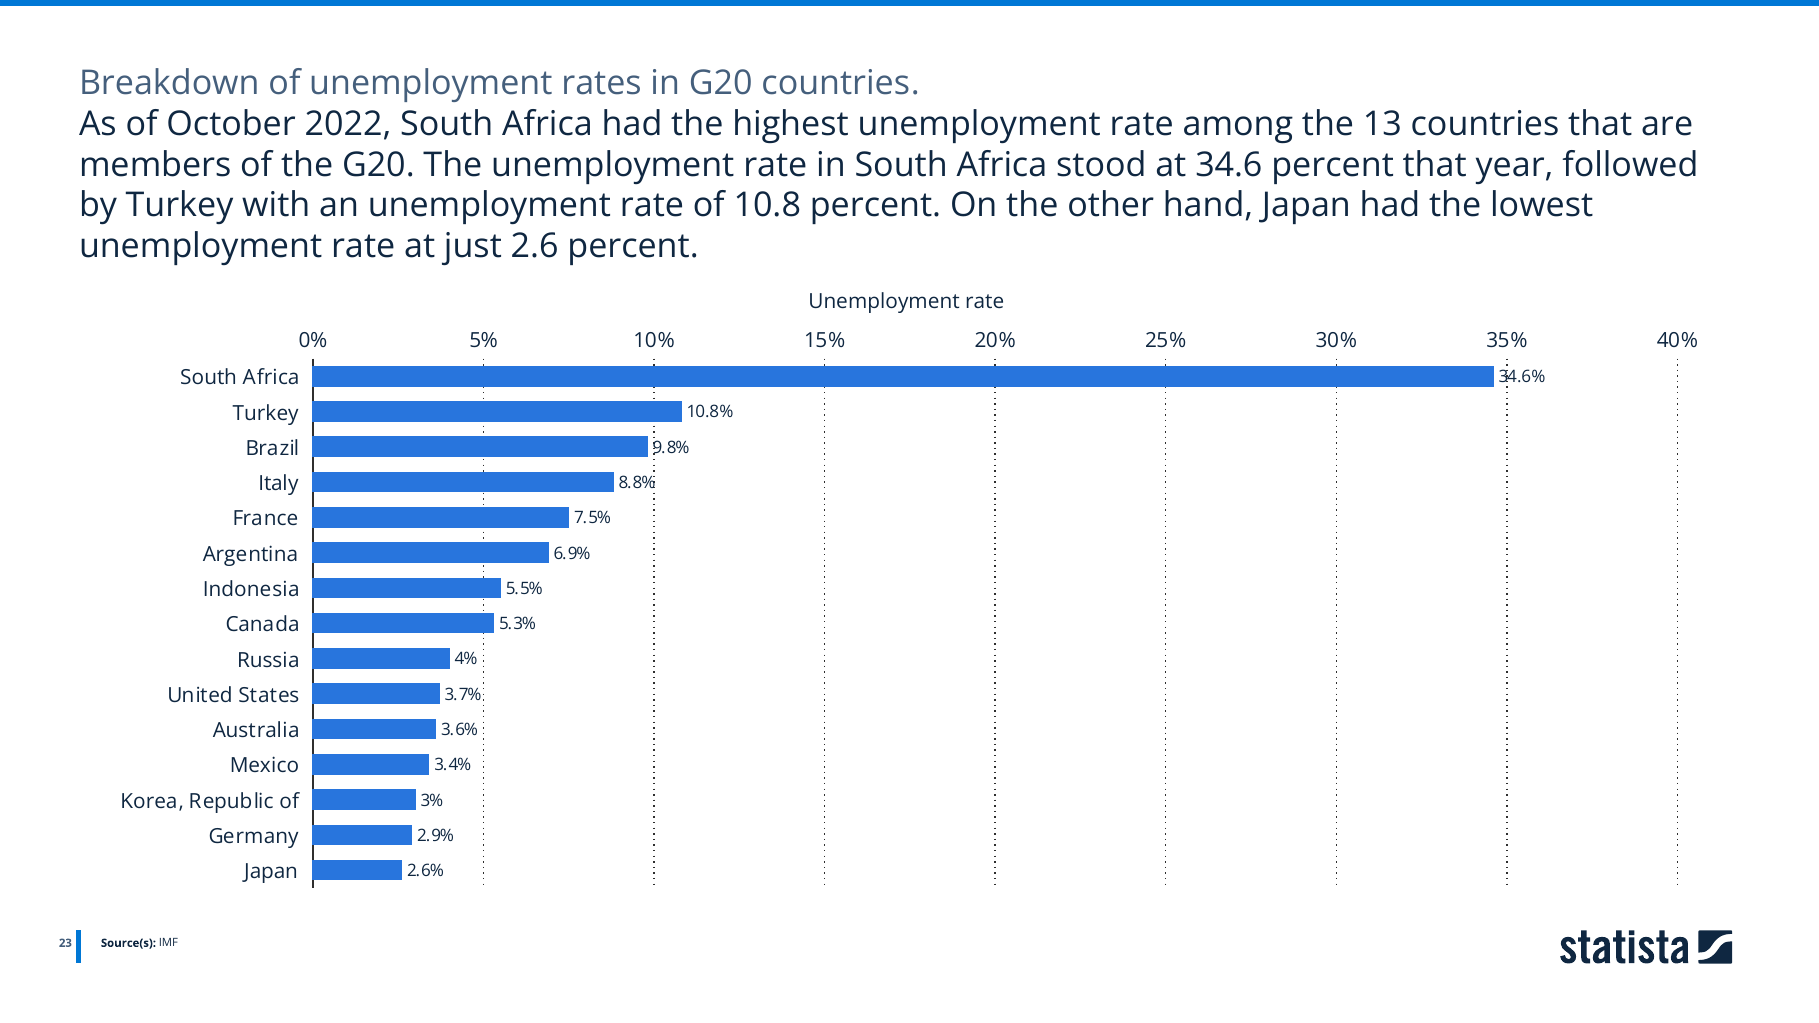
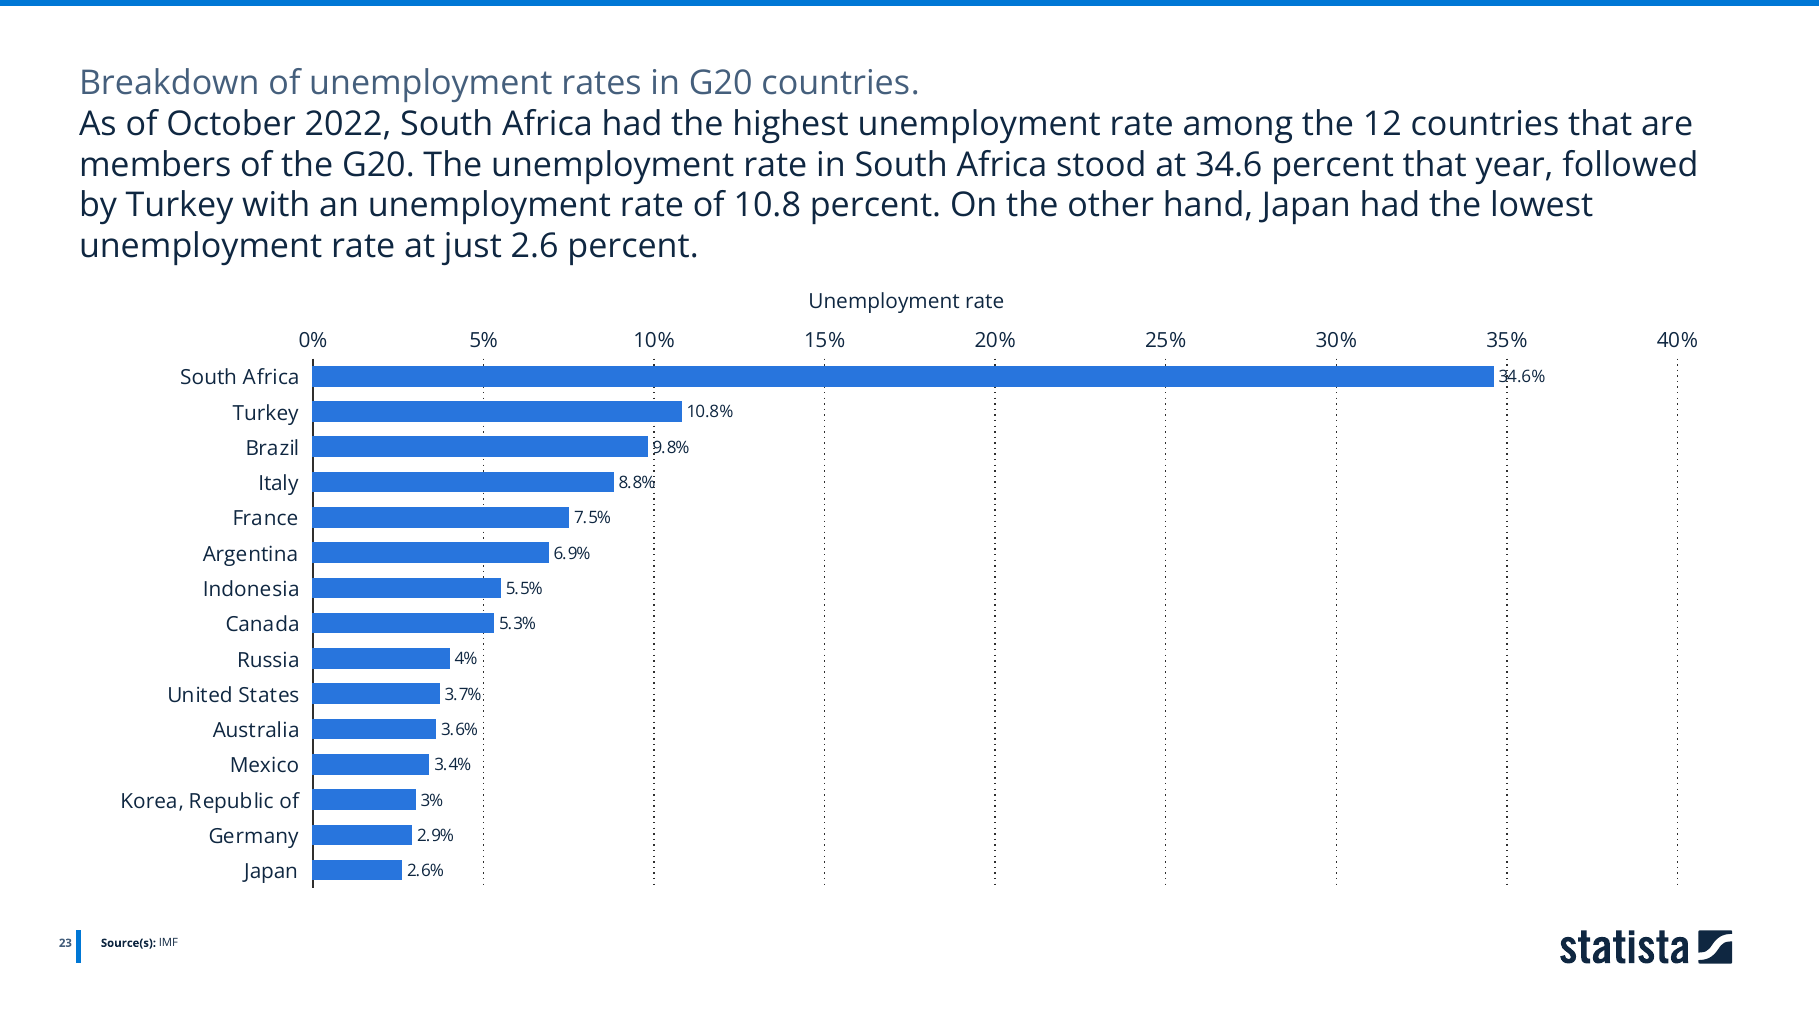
13: 13 -> 12 (1382, 124)
